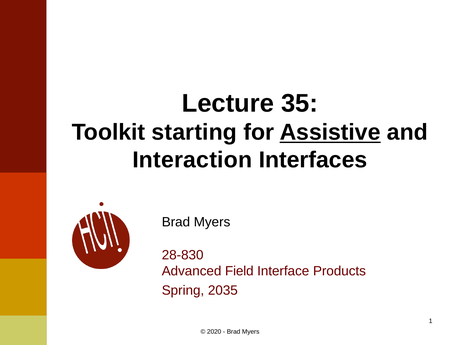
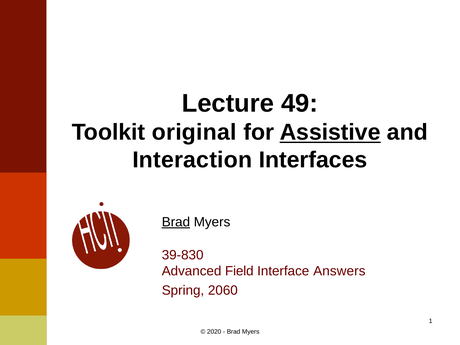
35: 35 -> 49 (300, 103)
starting: starting -> original (194, 132)
Brad underline: none -> present (176, 222)
28-830: 28-830 -> 39-830 (183, 255)
Products: Products -> Answers (339, 271)
2035: 2035 -> 2060 (223, 290)
